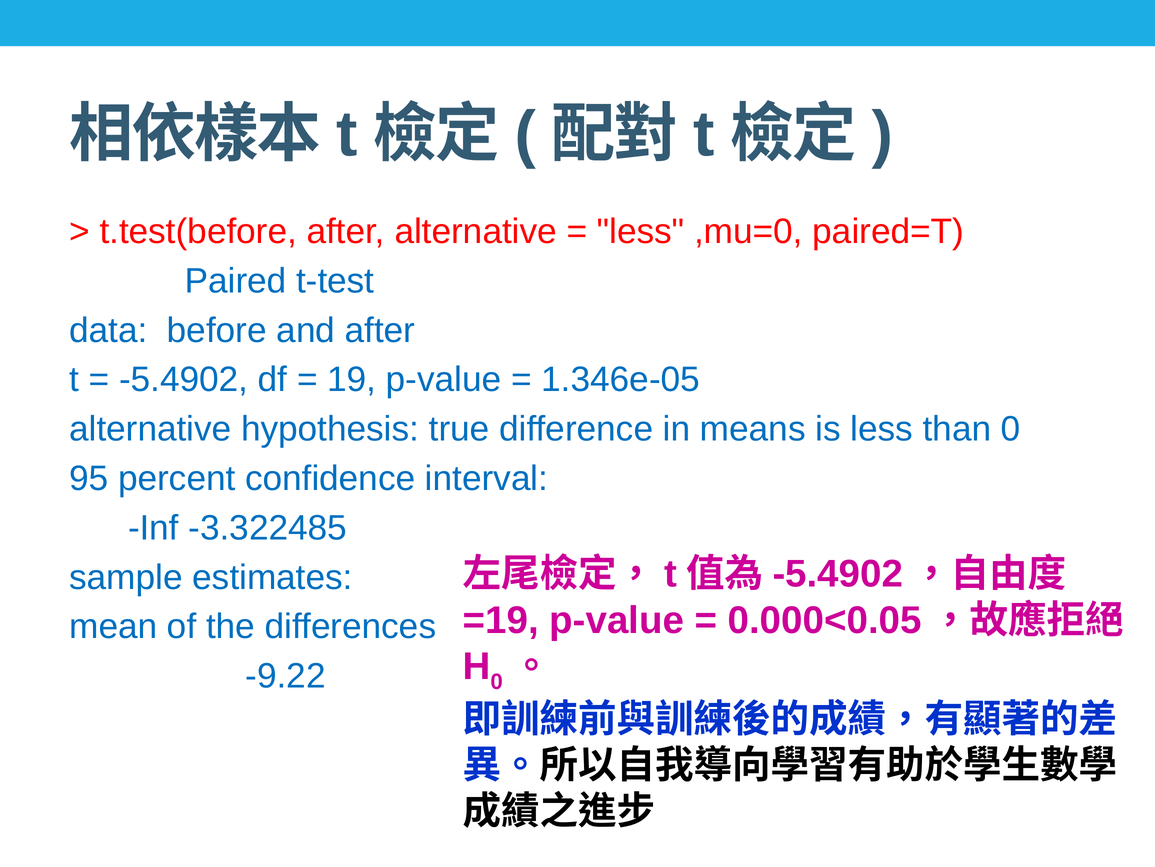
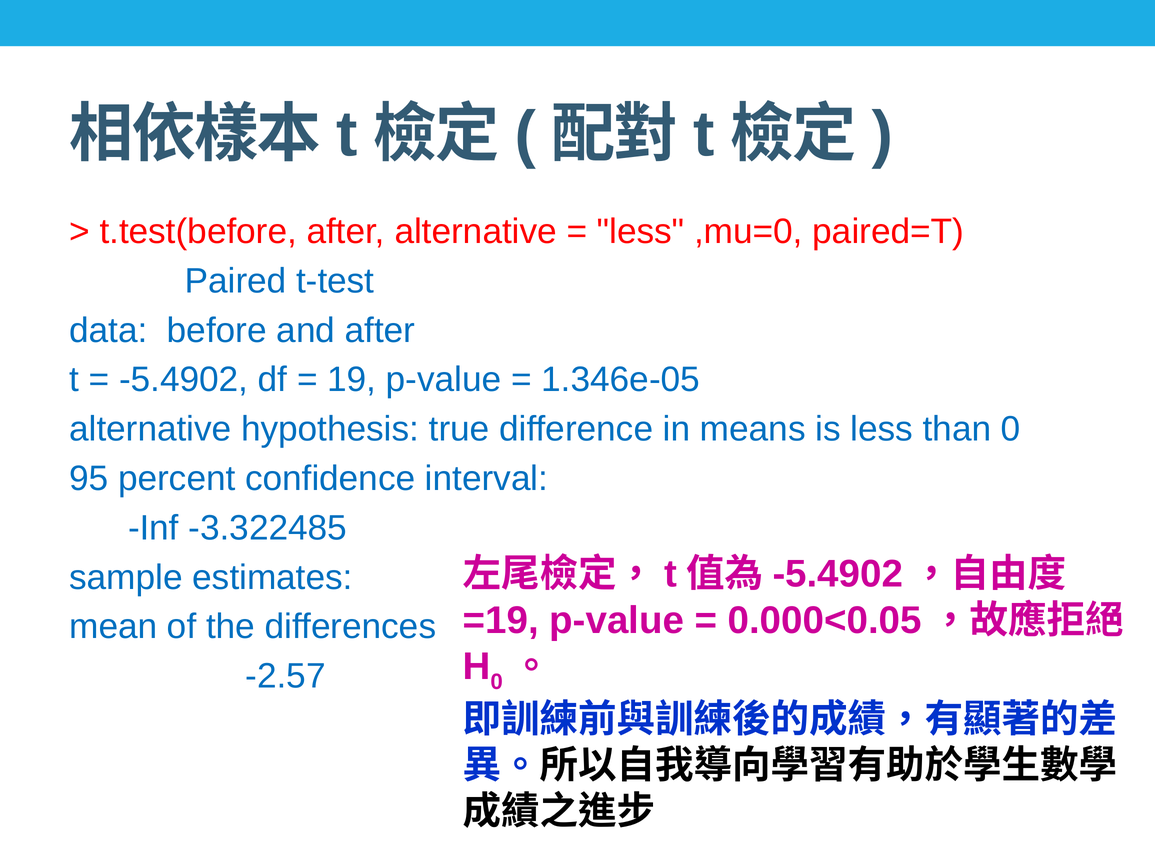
-9.22: -9.22 -> -2.57 (286, 676)
